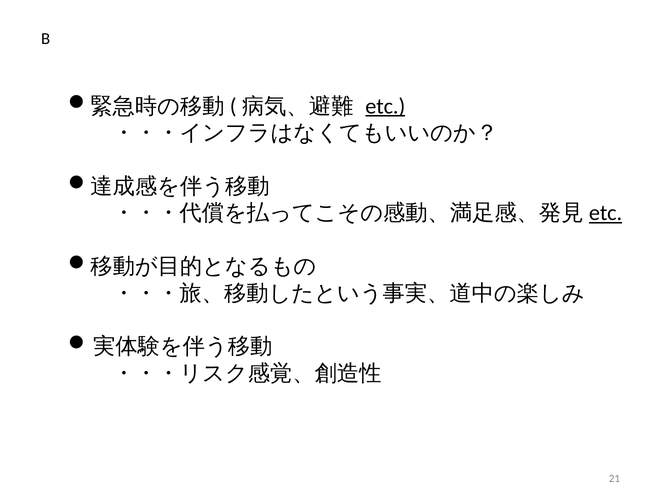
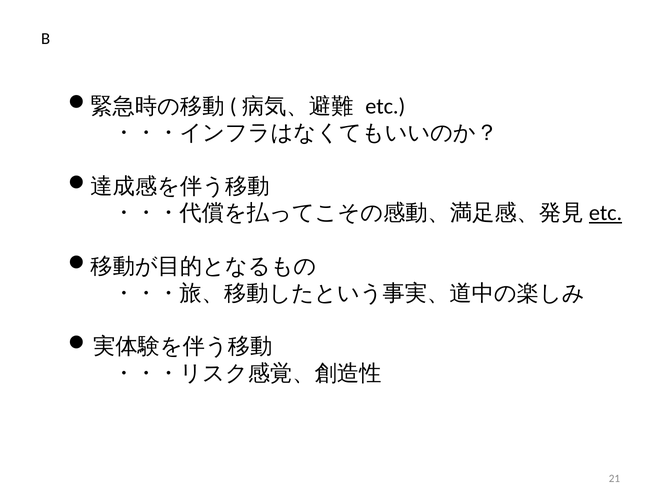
etc underline: present -> none (385, 106)
